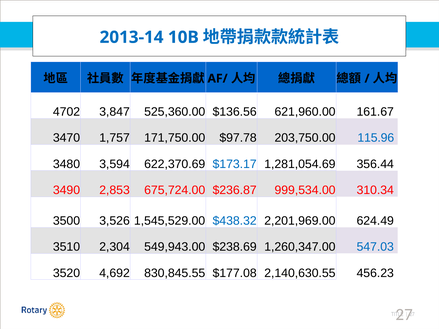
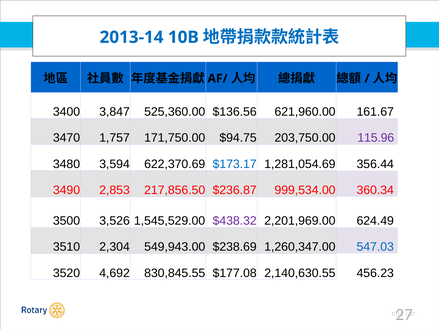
4702: 4702 -> 3400 (67, 112)
$97.78: $97.78 -> $94.75 (238, 138)
115.96 colour: blue -> purple (376, 138)
675,724.00: 675,724.00 -> 217,856.50 (175, 190)
310.34: 310.34 -> 360.34 (375, 190)
$438.32 colour: blue -> purple (235, 221)
